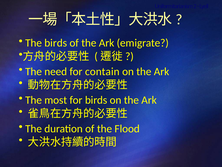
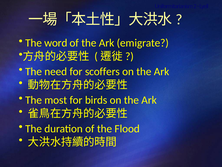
The birds: birds -> word (56, 43)
contain: contain -> scoffers (102, 71)
